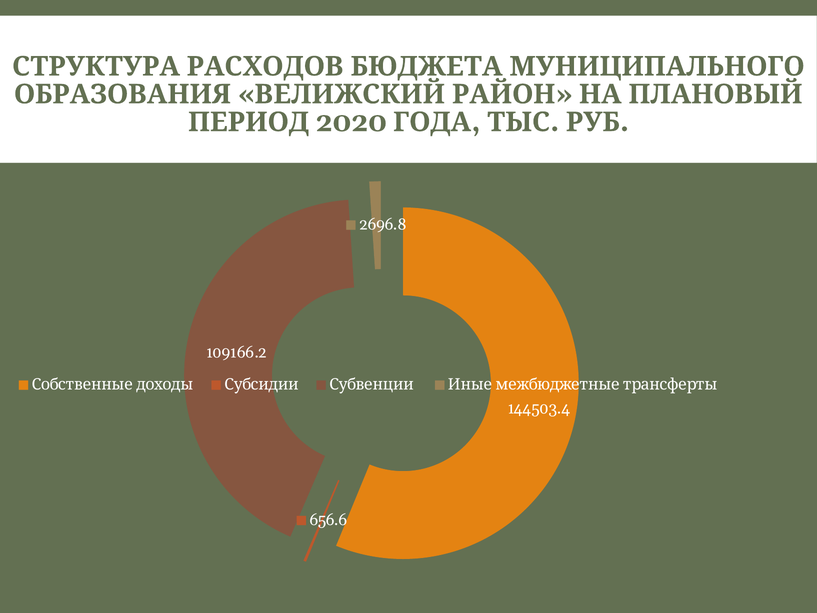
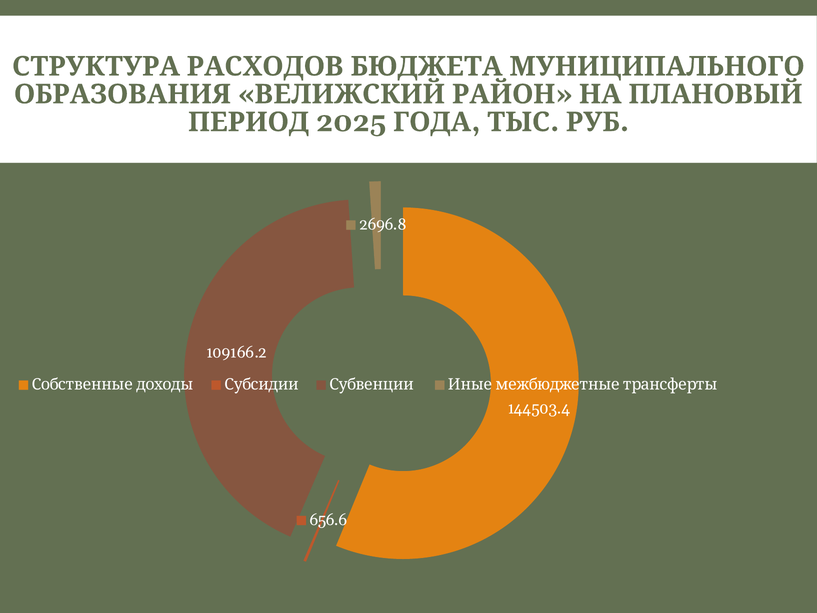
2020: 2020 -> 2025 (351, 122)
